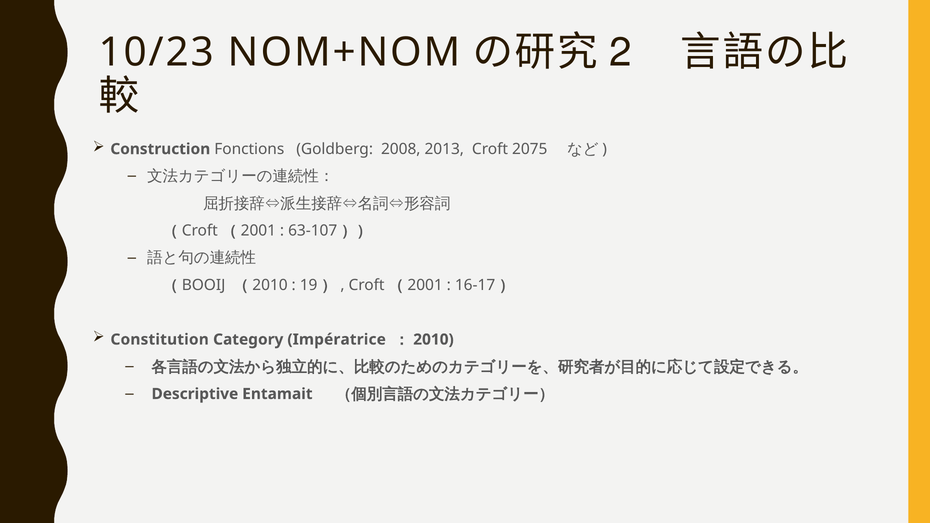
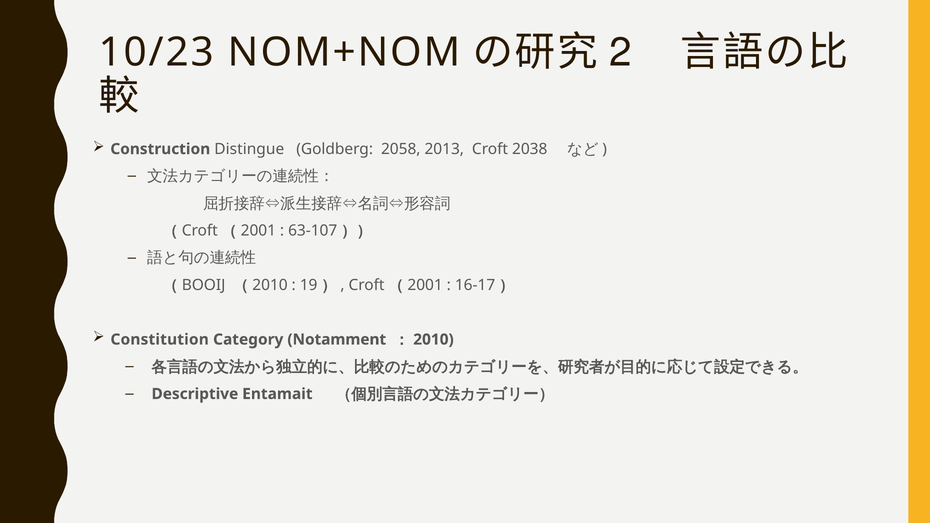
Fonctions: Fonctions -> Distingue (249, 149)
2008: 2008 -> 2058 (401, 149)
2075: 2075 -> 2038 (530, 149)
Impératrice: Impératrice -> Notamment (337, 340)
